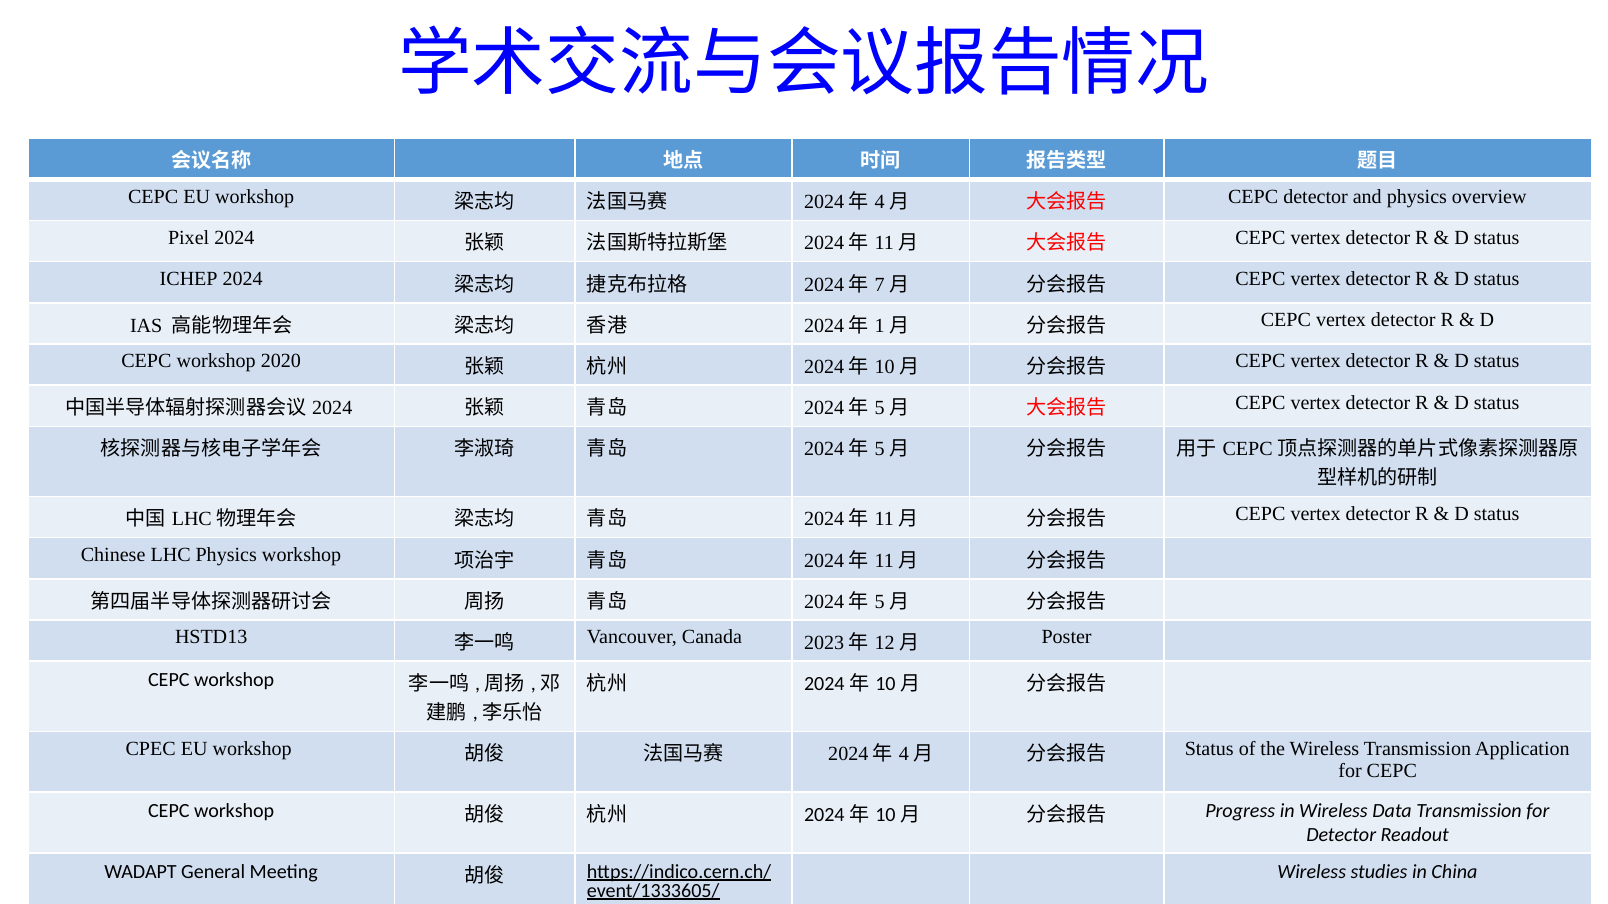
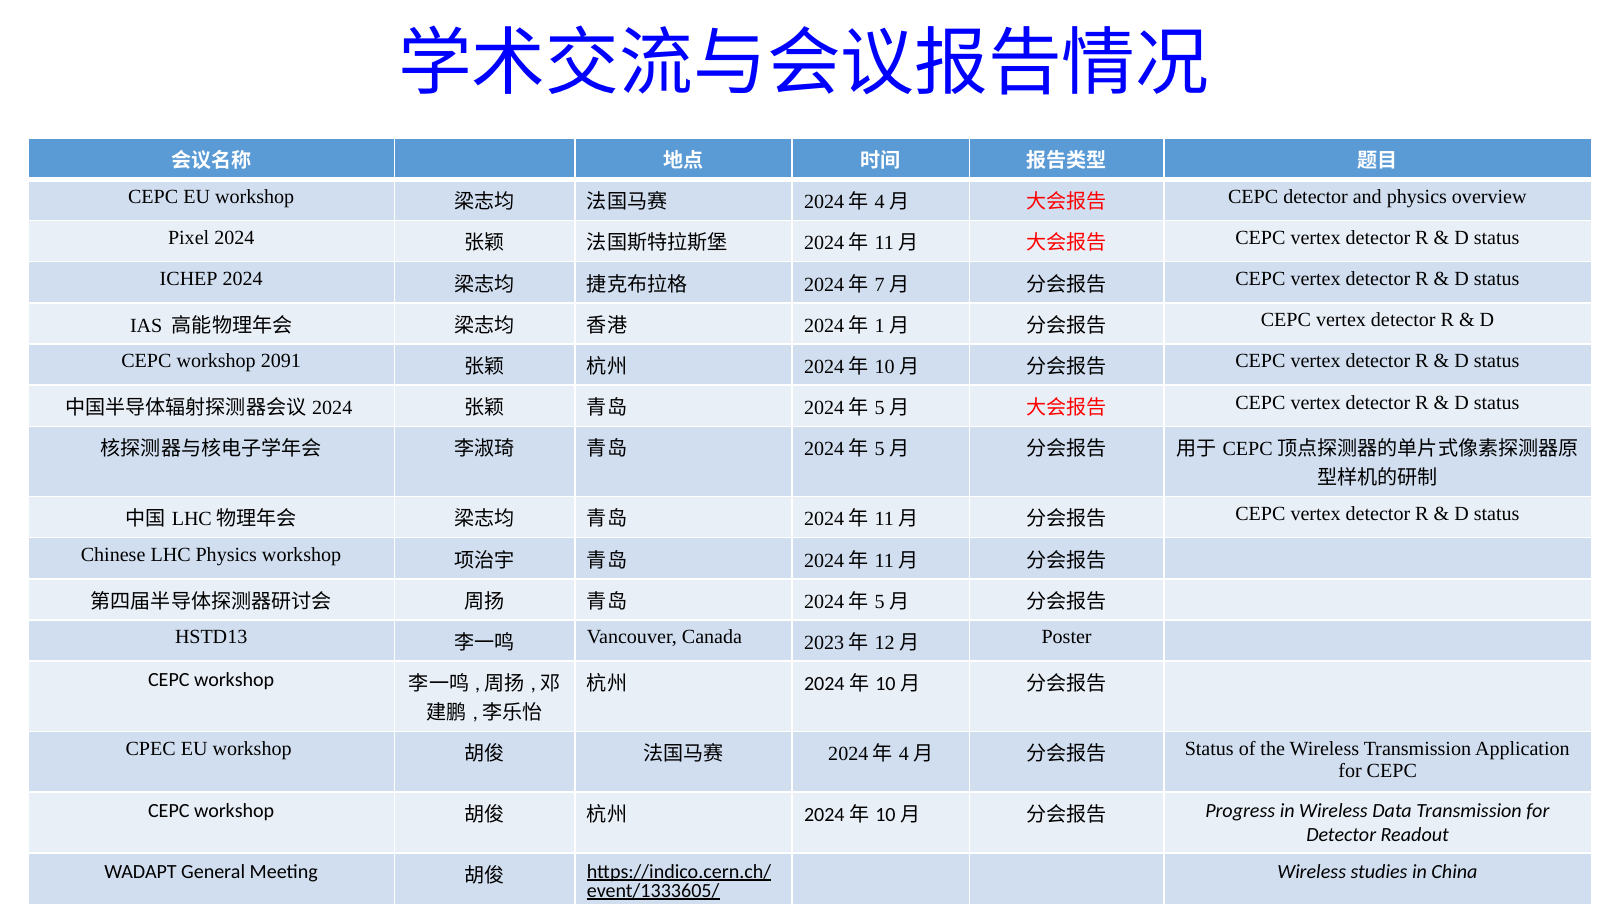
2020: 2020 -> 2091 (281, 361)
